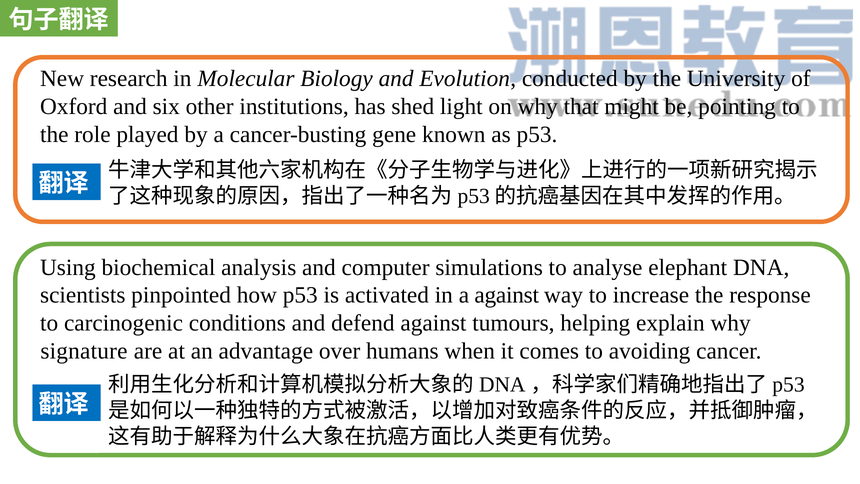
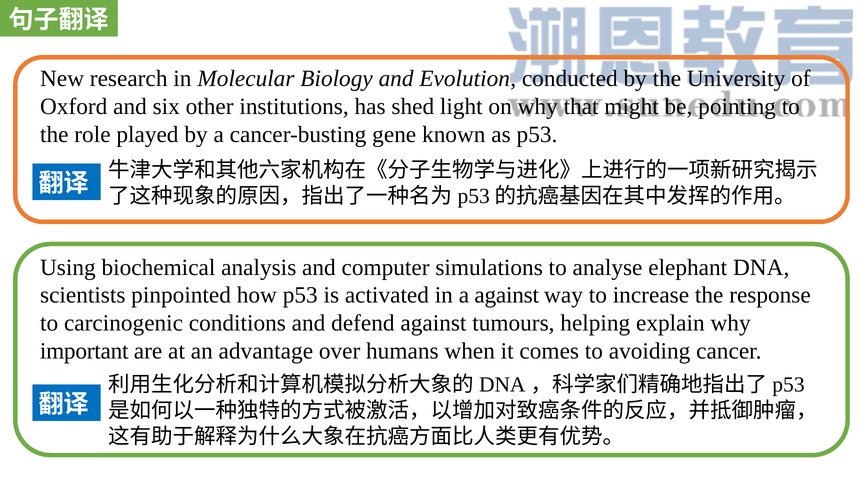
signature: signature -> important (84, 351)
